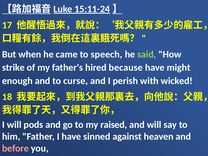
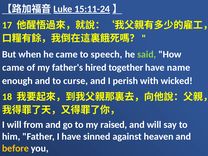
strike: strike -> came (13, 68)
because: because -> together (126, 68)
might: might -> name (179, 68)
pods: pods -> from (33, 125)
before colour: pink -> yellow (15, 148)
